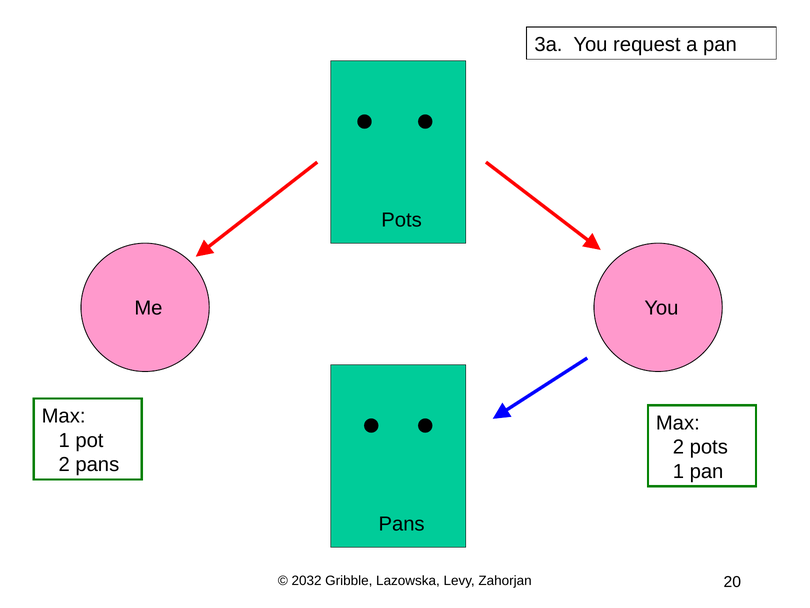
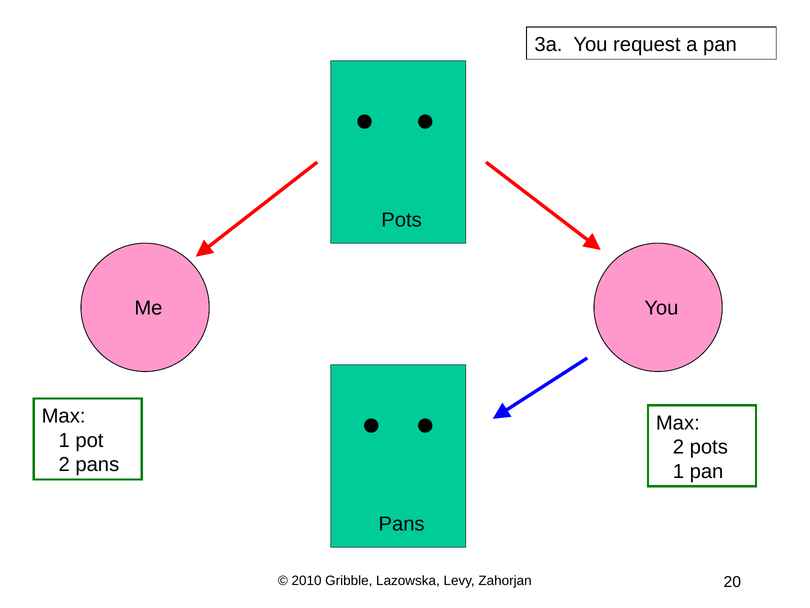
2032: 2032 -> 2010 (307, 580)
